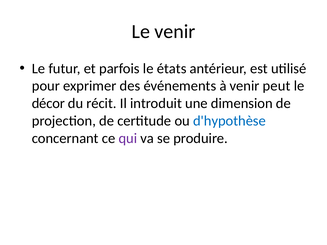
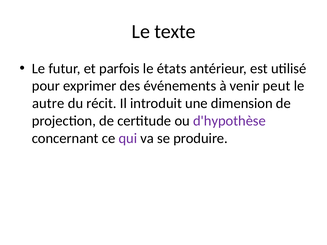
Le venir: venir -> texte (175, 32)
décor: décor -> autre (48, 103)
d'hypothèse colour: blue -> purple (229, 121)
